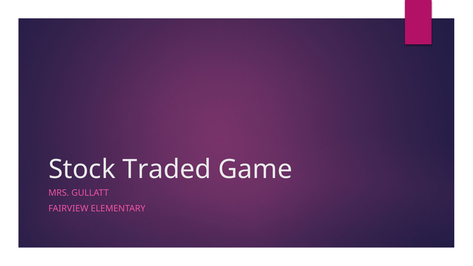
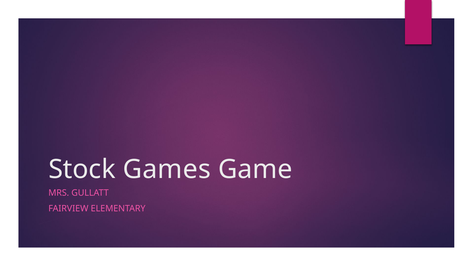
Traded: Traded -> Games (167, 169)
